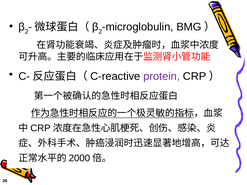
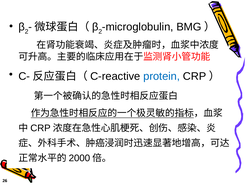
protein colour: purple -> blue (162, 76)
